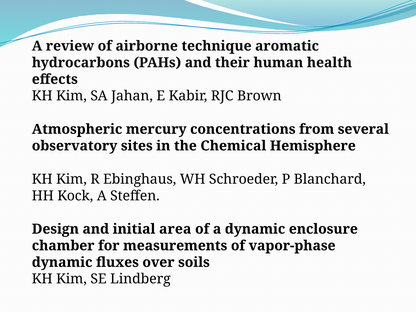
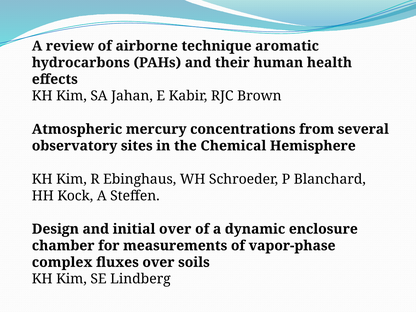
initial area: area -> over (175, 229)
dynamic: dynamic -> complex (62, 262)
